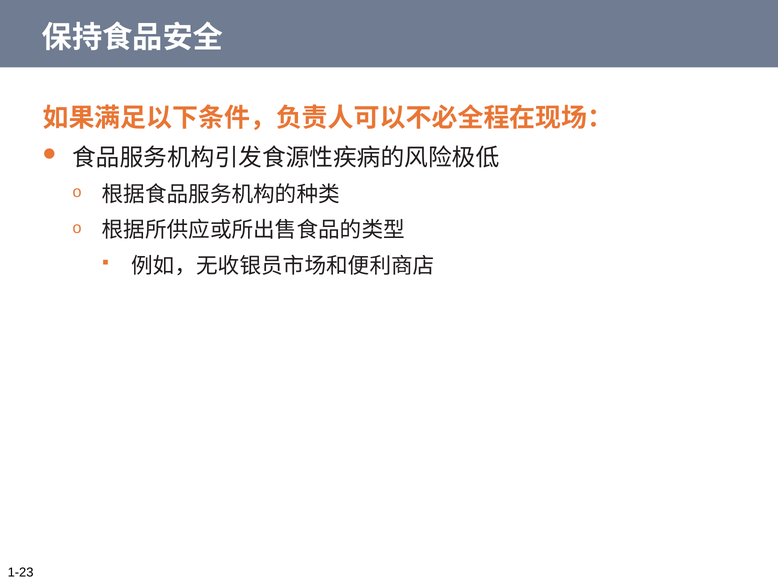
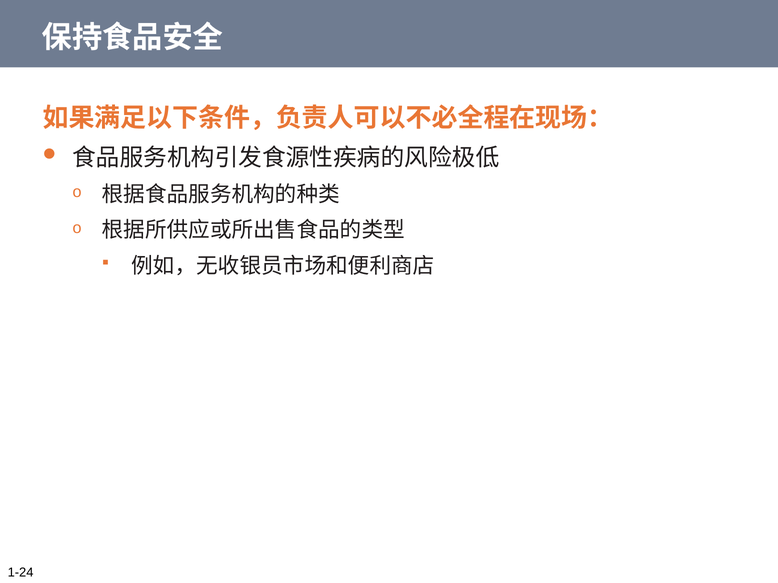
1-23: 1-23 -> 1-24 (21, 573)
